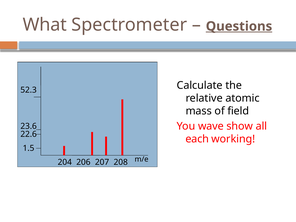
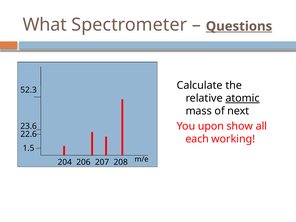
atomic underline: none -> present (243, 98)
field: field -> next (238, 111)
wave: wave -> upon (211, 126)
